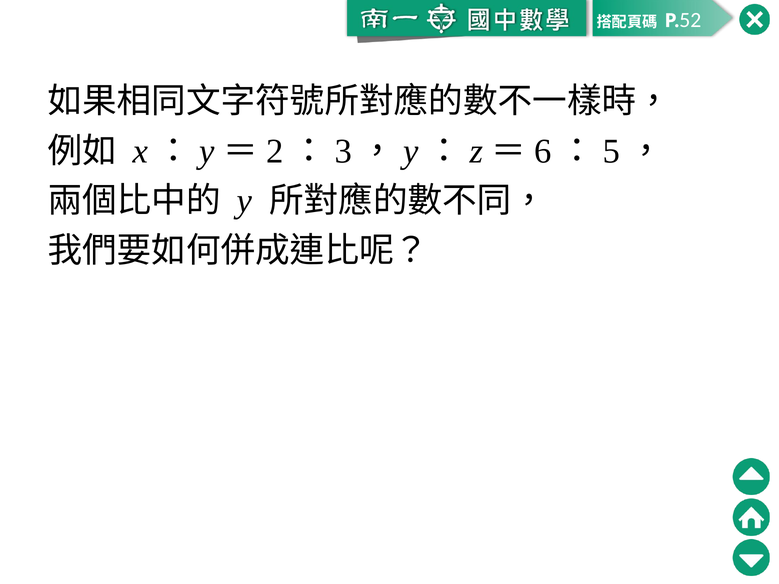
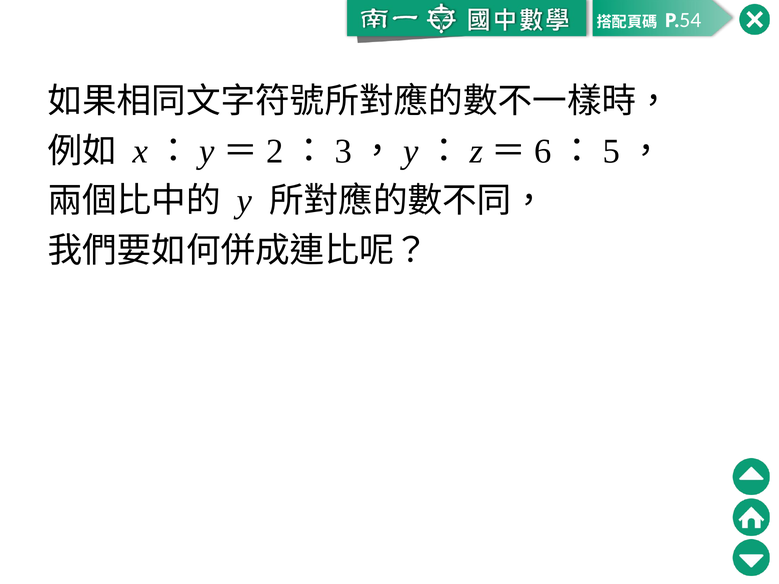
52: 52 -> 54 (690, 20)
